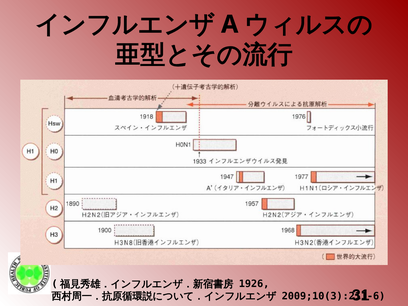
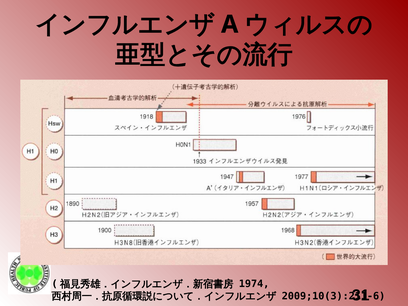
1926: 1926 -> 1974 (254, 284)
